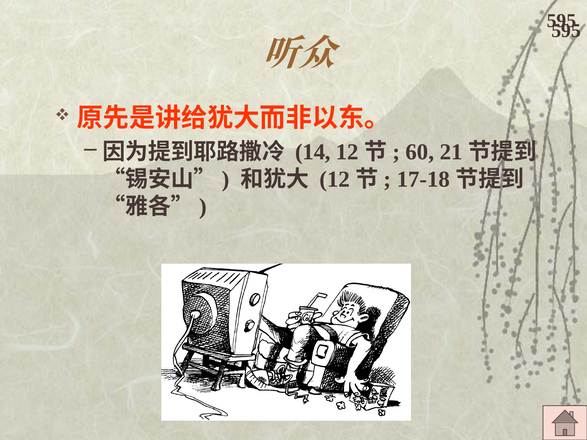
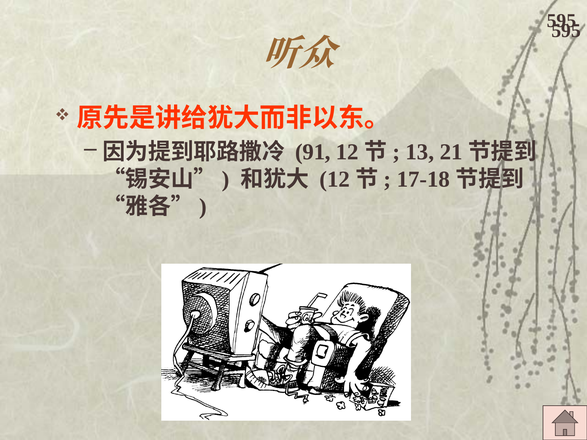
14: 14 -> 91 (313, 152)
60: 60 -> 13 (420, 152)
